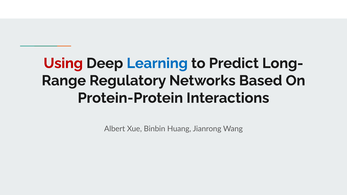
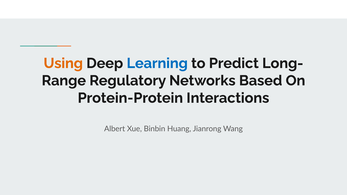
Using colour: red -> orange (63, 63)
